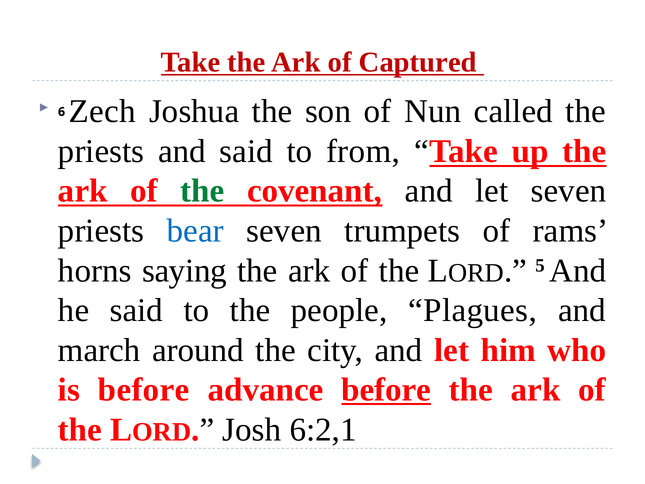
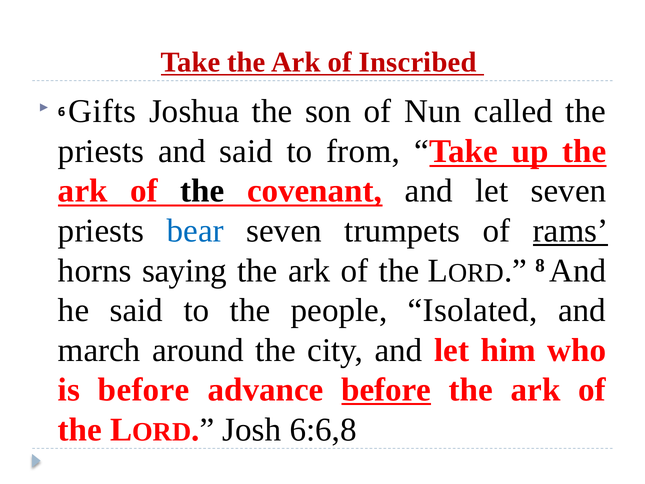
Captured: Captured -> Inscribed (418, 62)
Zech: Zech -> Gifts (102, 111)
the colour: green -> black (202, 191)
rams underline: none -> present (571, 231)
5: 5 -> 8 (540, 266)
Plagues: Plagues -> Isolated (473, 310)
6:2,1: 6:2,1 -> 6:6,8 (323, 430)
